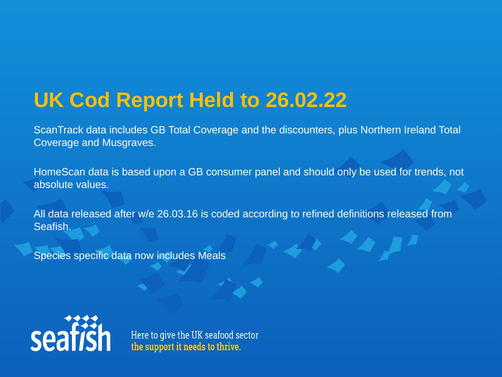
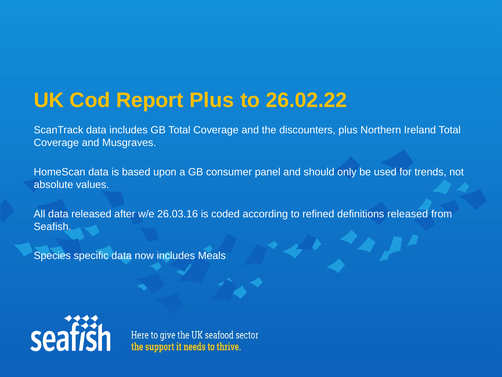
Report Held: Held -> Plus (212, 100)
